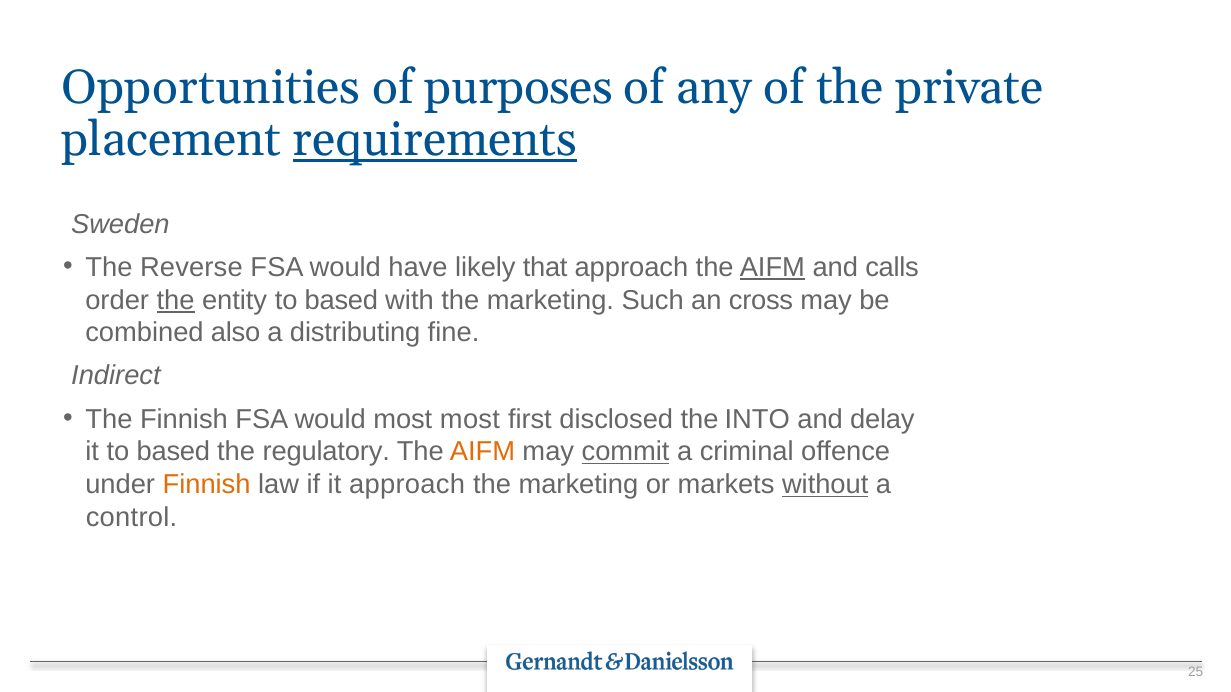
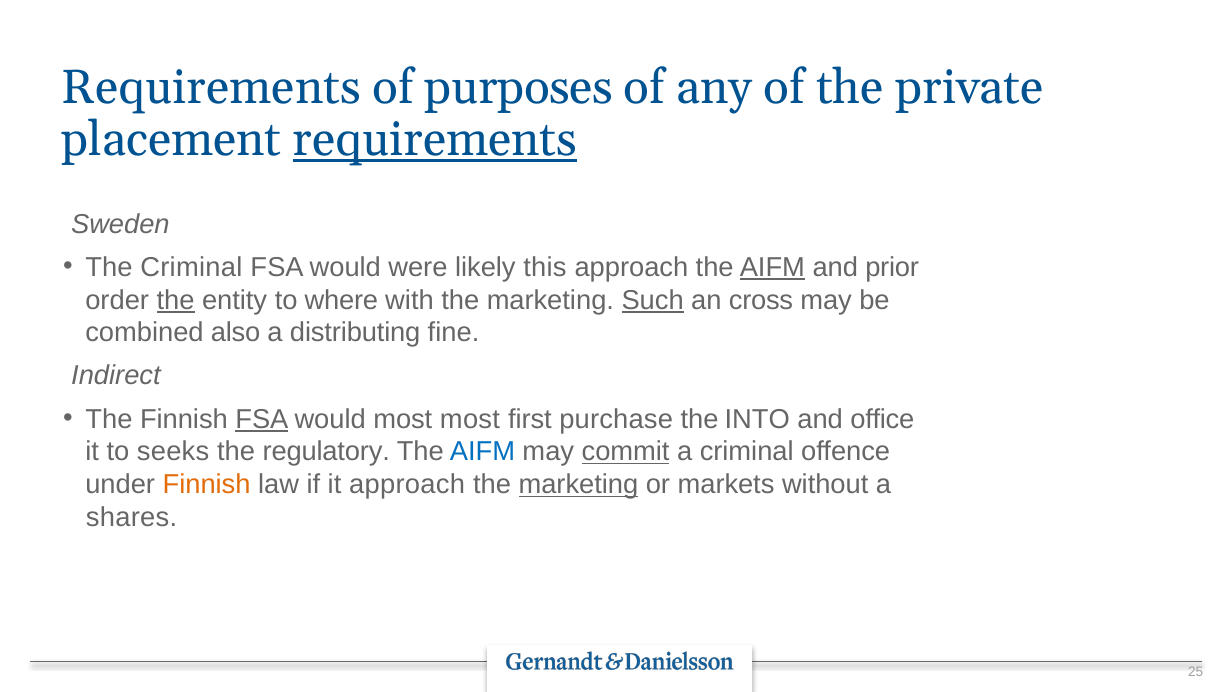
Opportunities: Opportunities -> Requirements (211, 88)
The Reverse: Reverse -> Criminal (191, 268)
have: have -> were (418, 268)
that: that -> this (545, 268)
calls: calls -> prior (892, 268)
entity to based: based -> where (341, 300)
Such underline: none -> present (653, 300)
FSA underline: none -> present (262, 419)
disclosed: disclosed -> purchase (616, 419)
delay: delay -> office (882, 419)
it to based: based -> seeks (173, 452)
AIFM colour: orange -> blue (483, 452)
marketing underline: none -> present (578, 485)
without underline: present -> none (825, 485)
control: control -> shares (132, 518)
